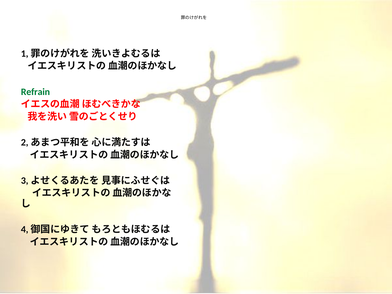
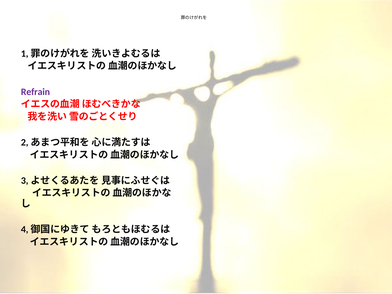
Refrain colour: green -> purple (35, 92)
